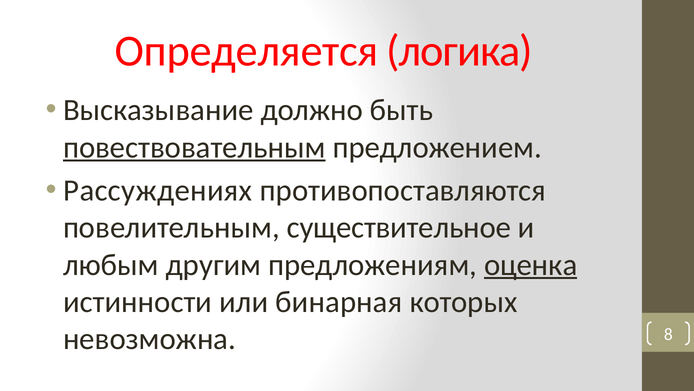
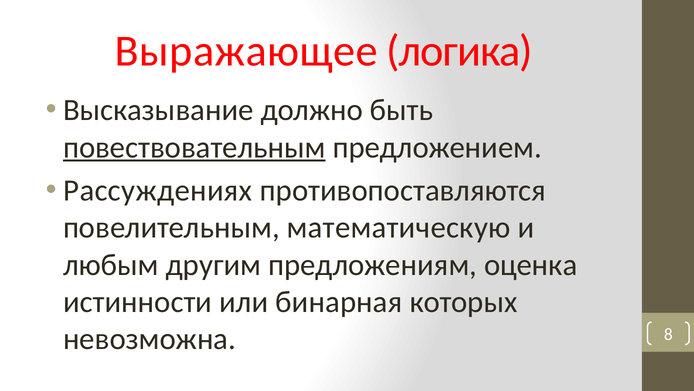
Определяется: Определяется -> Выражающее (246, 51)
существительное: существительное -> математическую (399, 227)
оценка underline: present -> none (531, 264)
